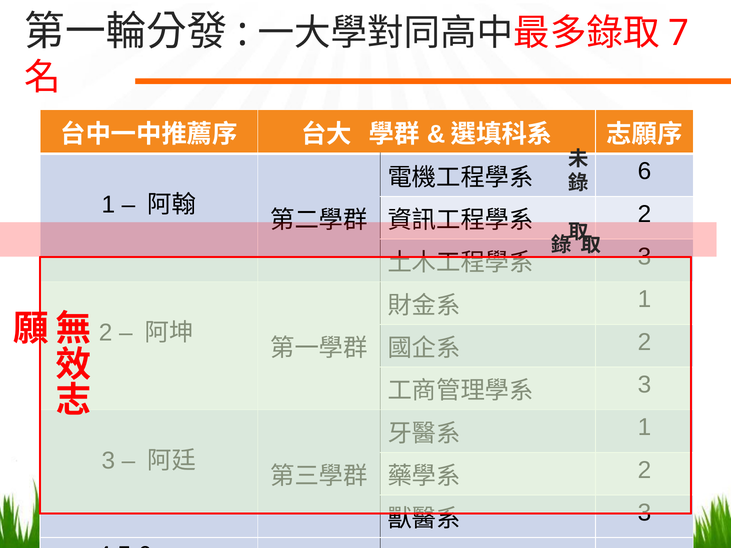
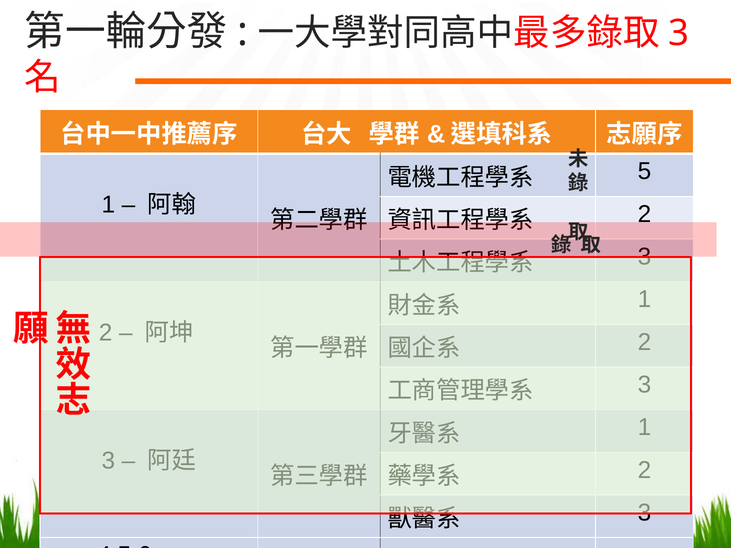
7: 7 -> 3 (679, 33)
6: 6 -> 5 (644, 171)
